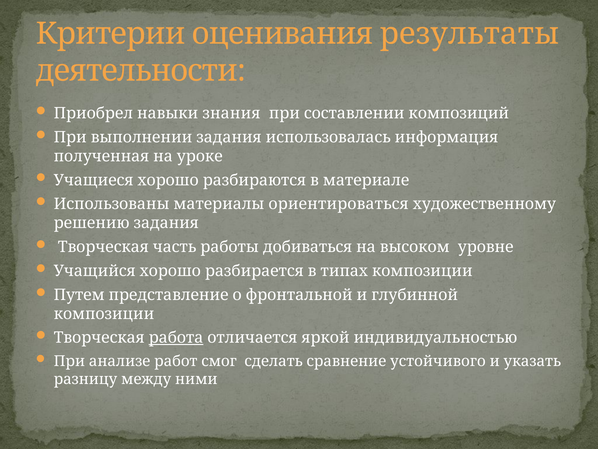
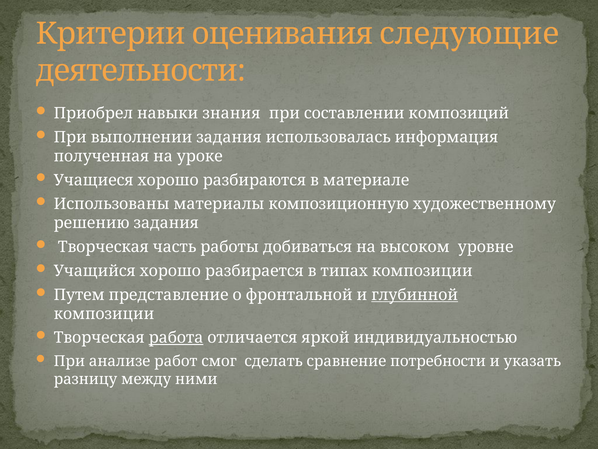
результаты: результаты -> следующие (469, 34)
ориентироваться: ориентироваться -> композиционную (339, 204)
глубинной underline: none -> present (415, 295)
устойчивого: устойчивого -> потребности (438, 361)
